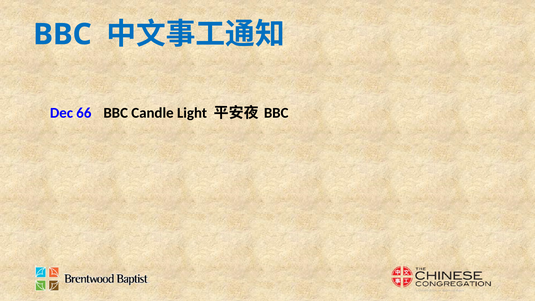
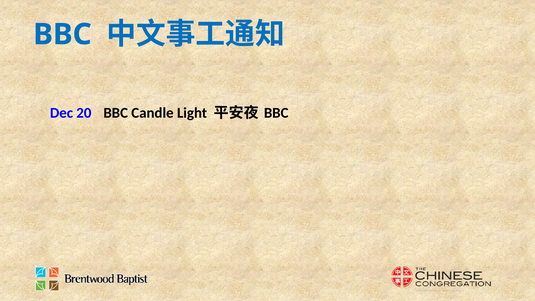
66: 66 -> 20 (84, 113)
